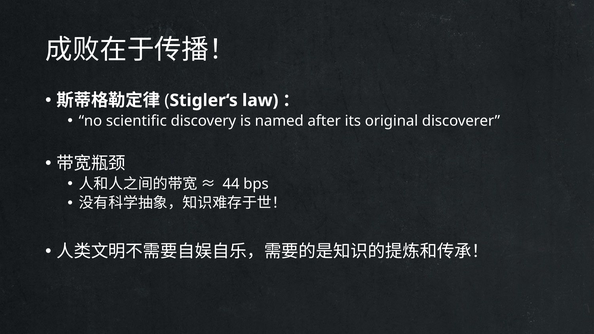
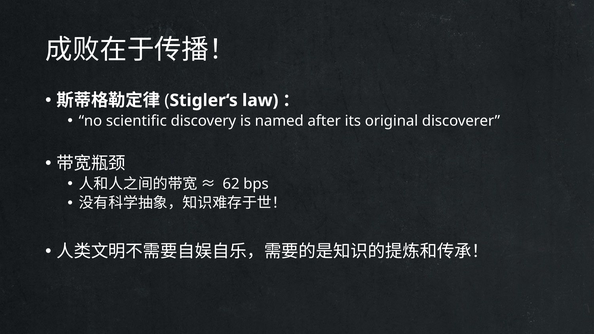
44: 44 -> 62 (231, 184)
